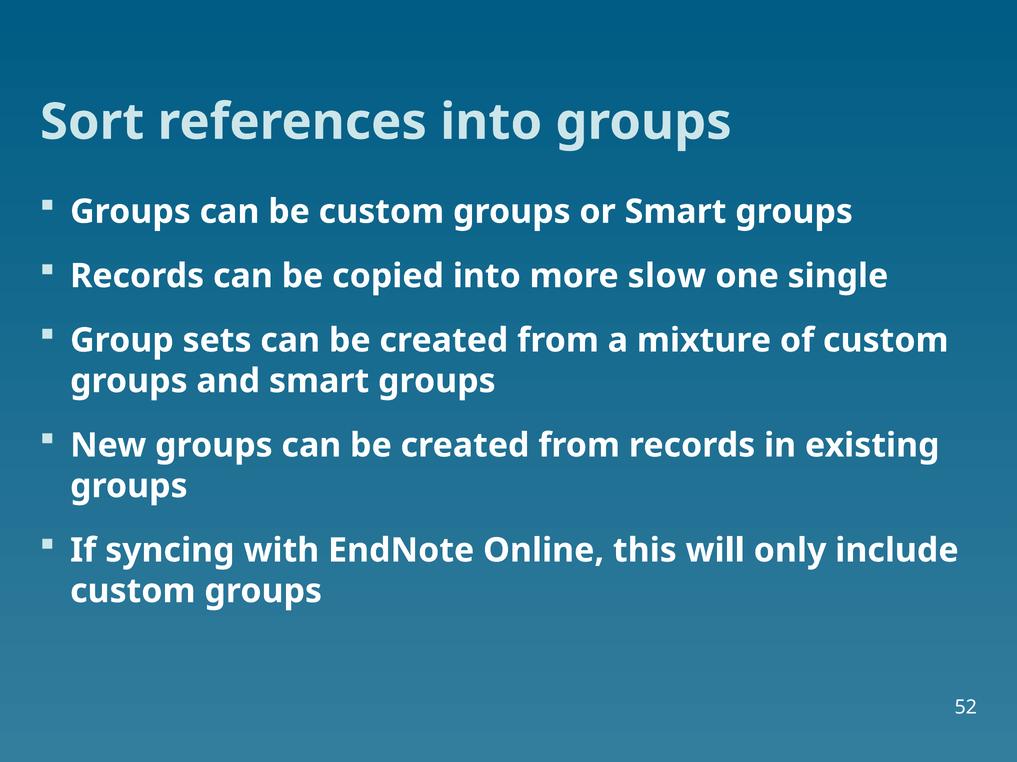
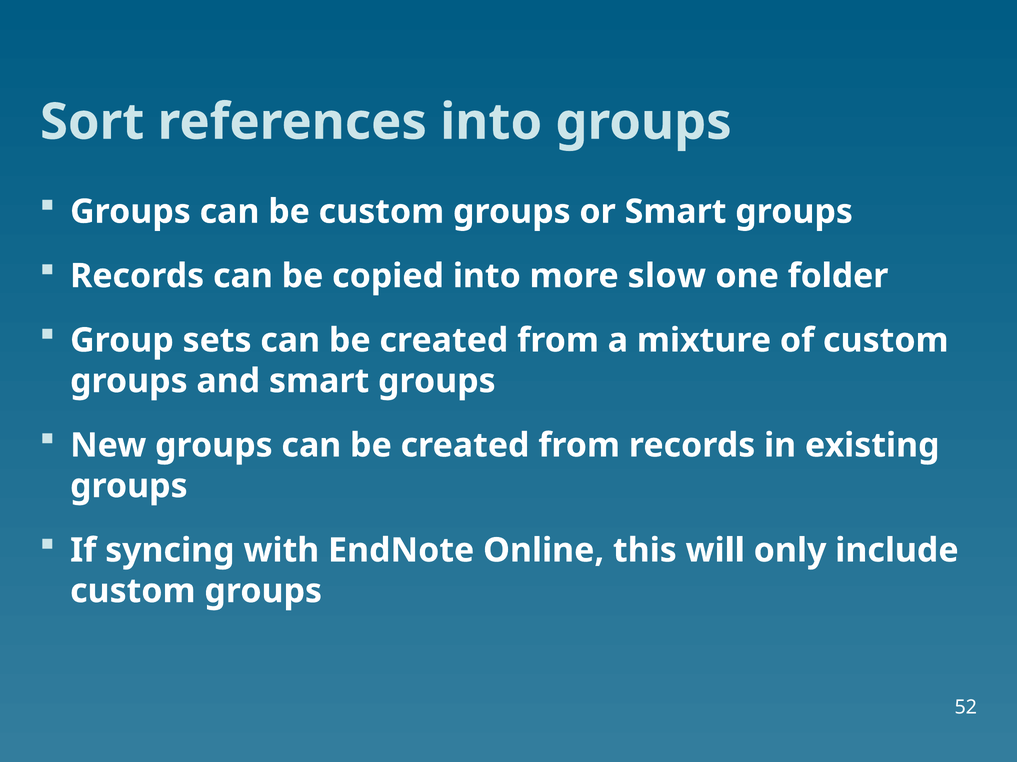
single: single -> folder (838, 276)
